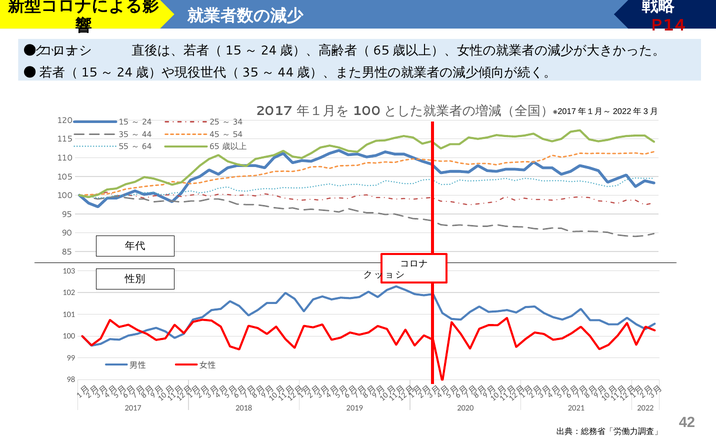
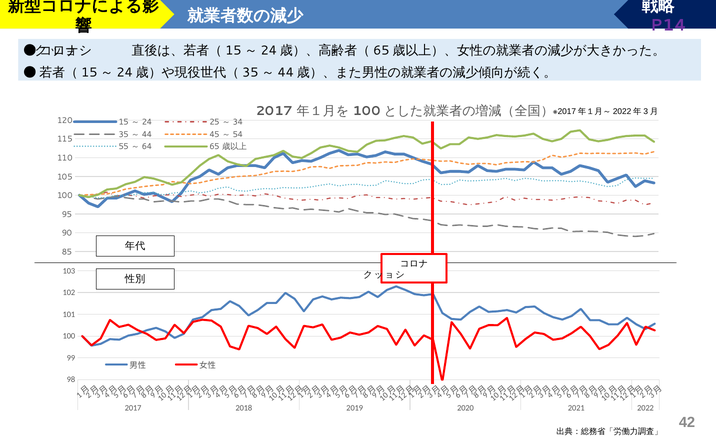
P14 colour: red -> purple (668, 25)
